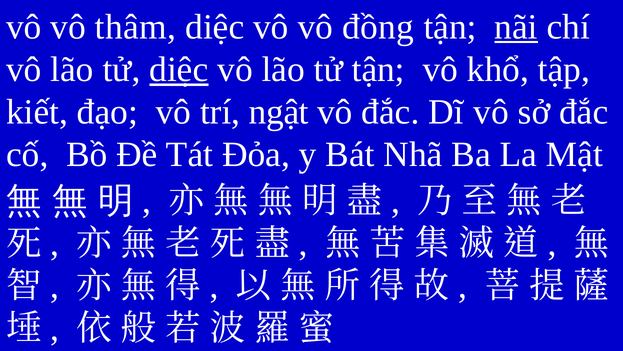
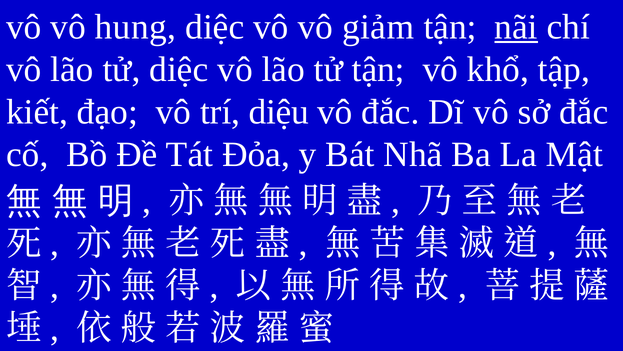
thâm: thâm -> hung (135, 27)
đồng: đồng -> giảm (378, 27)
diệc underline: present -> none (179, 69)
ngật: ngật -> diệu (279, 112)
